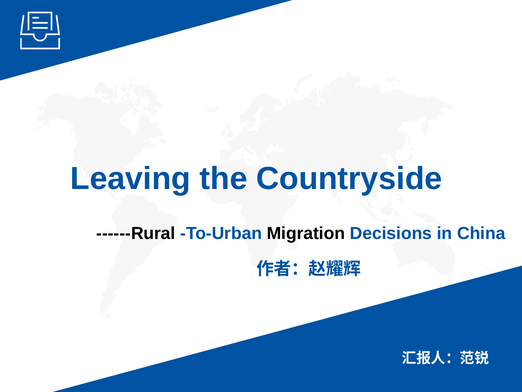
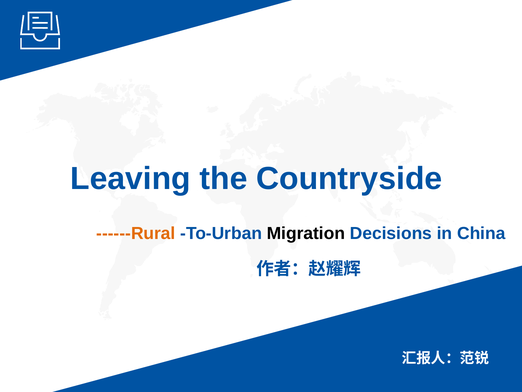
------Rural colour: black -> orange (136, 233)
